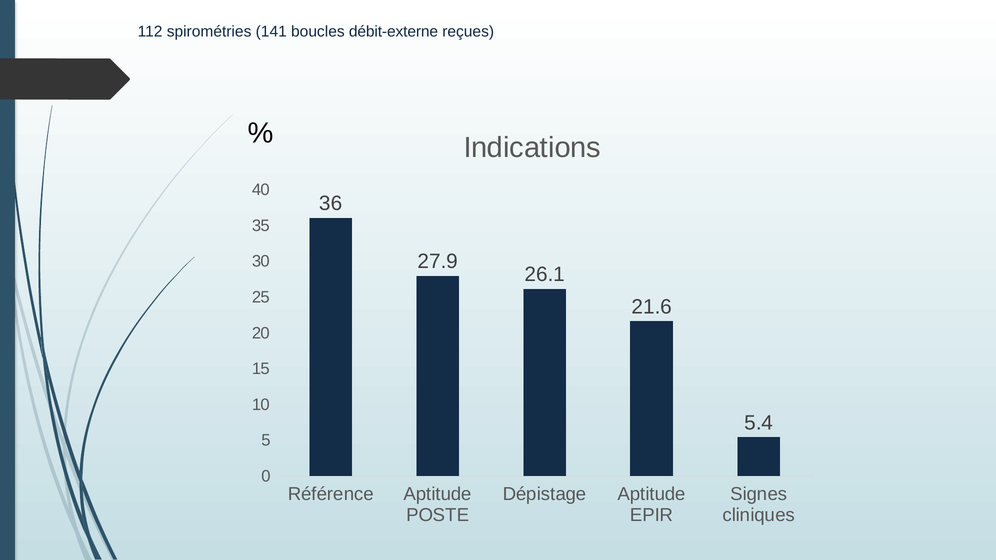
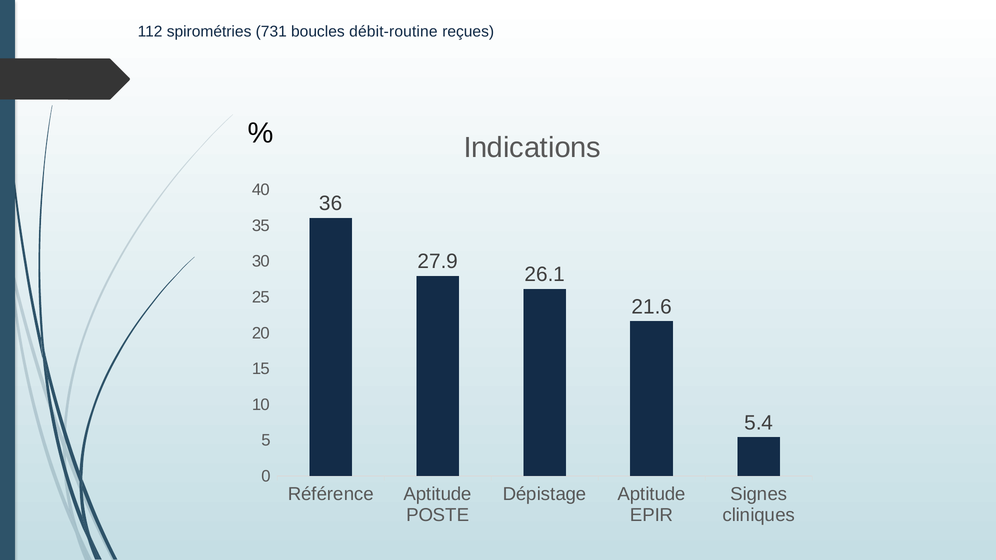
141: 141 -> 731 (271, 32)
débit-externe: débit-externe -> débit-routine (393, 32)
